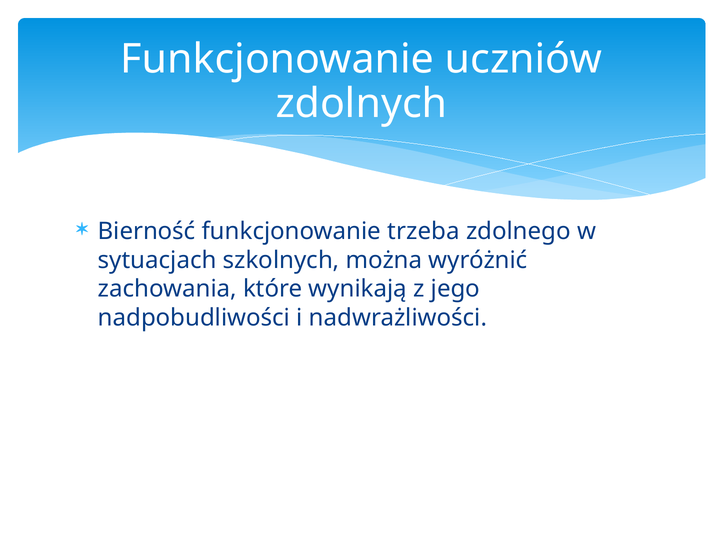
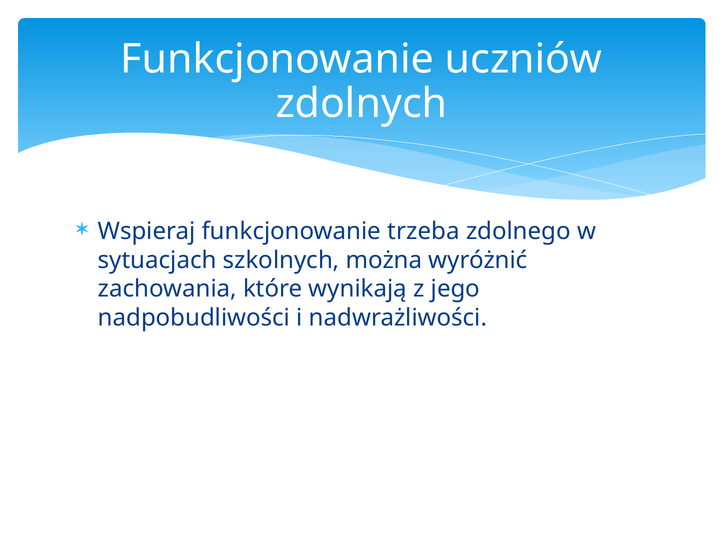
Bierność: Bierność -> Wspieraj (147, 231)
